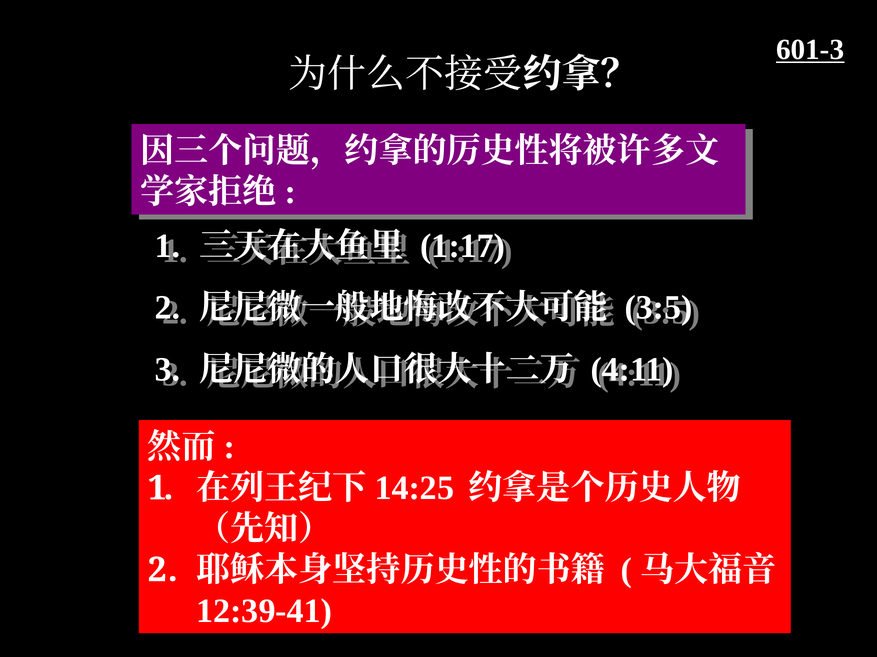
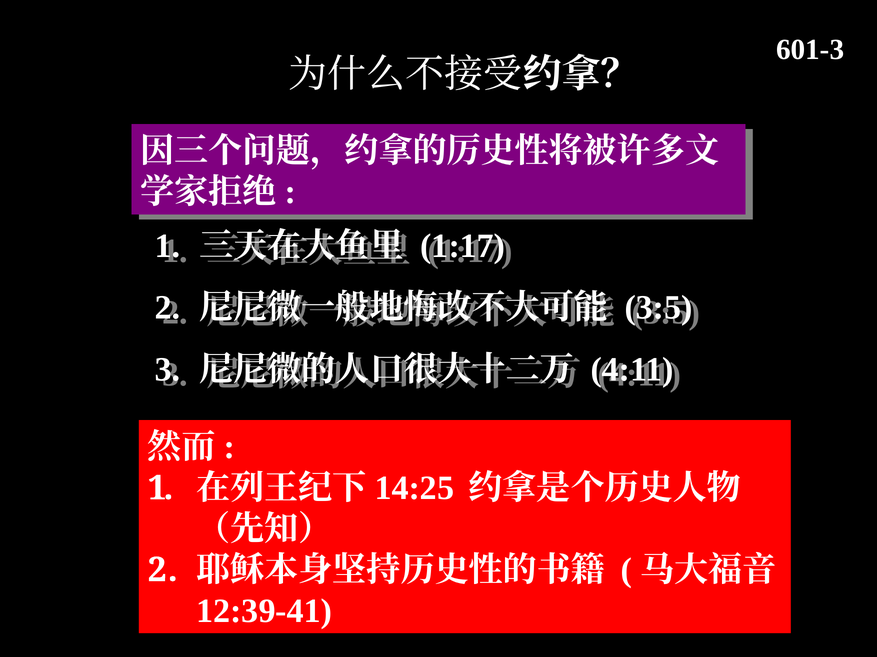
601-3 underline: present -> none (810, 50)
